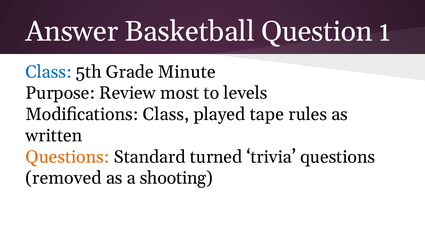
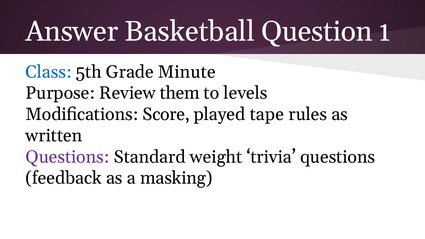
most: most -> them (180, 93)
Modifications Class: Class -> Score (166, 114)
Questions colour: orange -> purple (67, 157)
turned: turned -> weight (216, 157)
removed: removed -> feedback (64, 178)
shooting: shooting -> masking (176, 178)
